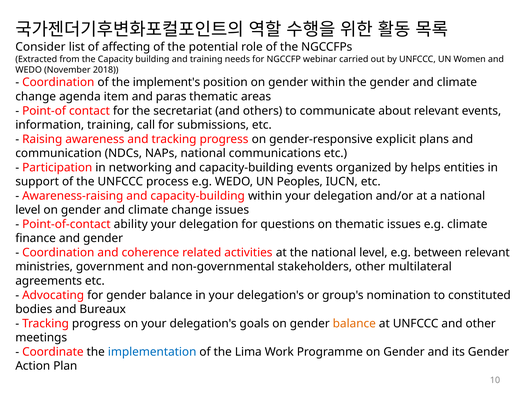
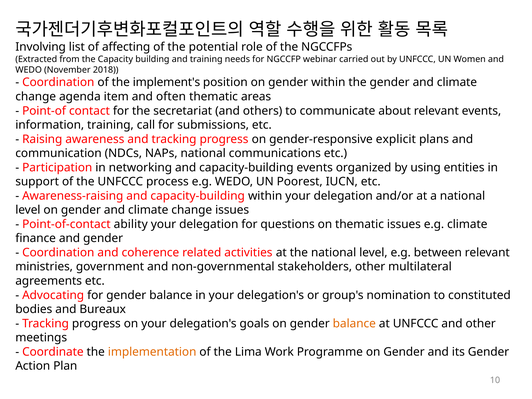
Consider: Consider -> Involving (41, 47)
paras: paras -> often (171, 97)
helps: helps -> using (426, 167)
Peoples: Peoples -> Poorest (300, 182)
implementation colour: blue -> orange (152, 352)
